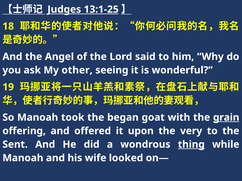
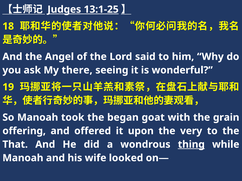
other: other -> there (77, 70)
grain underline: present -> none (226, 118)
Sent: Sent -> That (15, 145)
